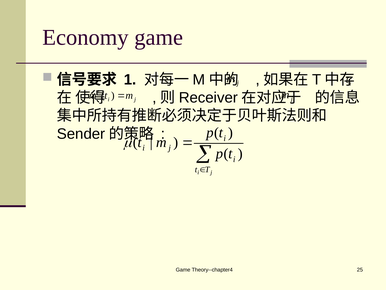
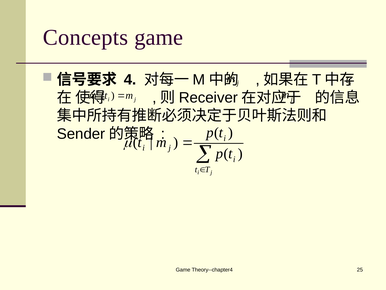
Economy: Economy -> Concepts (85, 37)
1: 1 -> 4 (130, 80)
